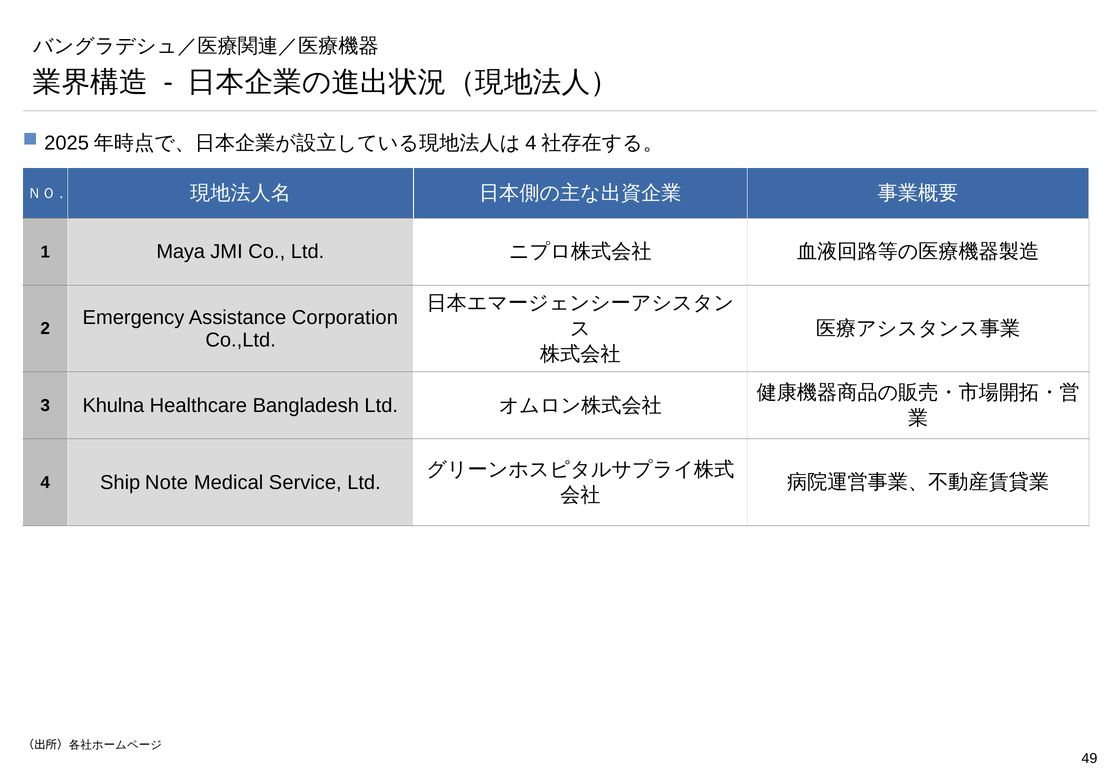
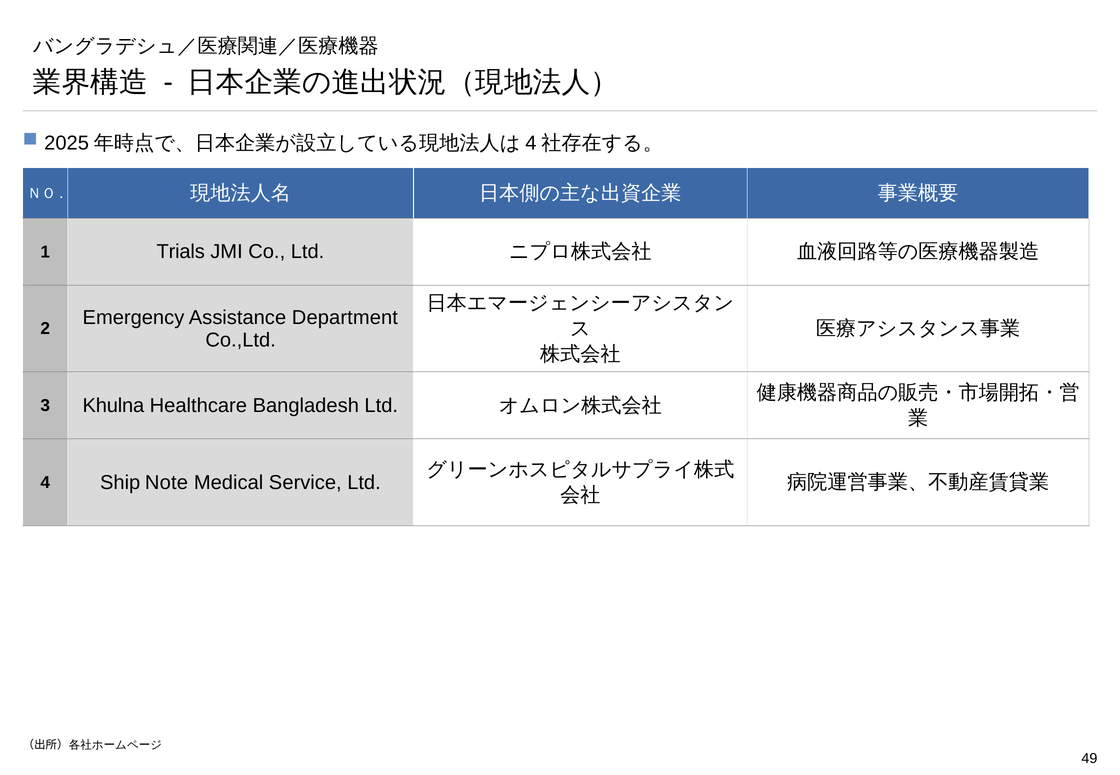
Maya: Maya -> Trials (181, 252)
Corporation: Corporation -> Department (345, 318)
